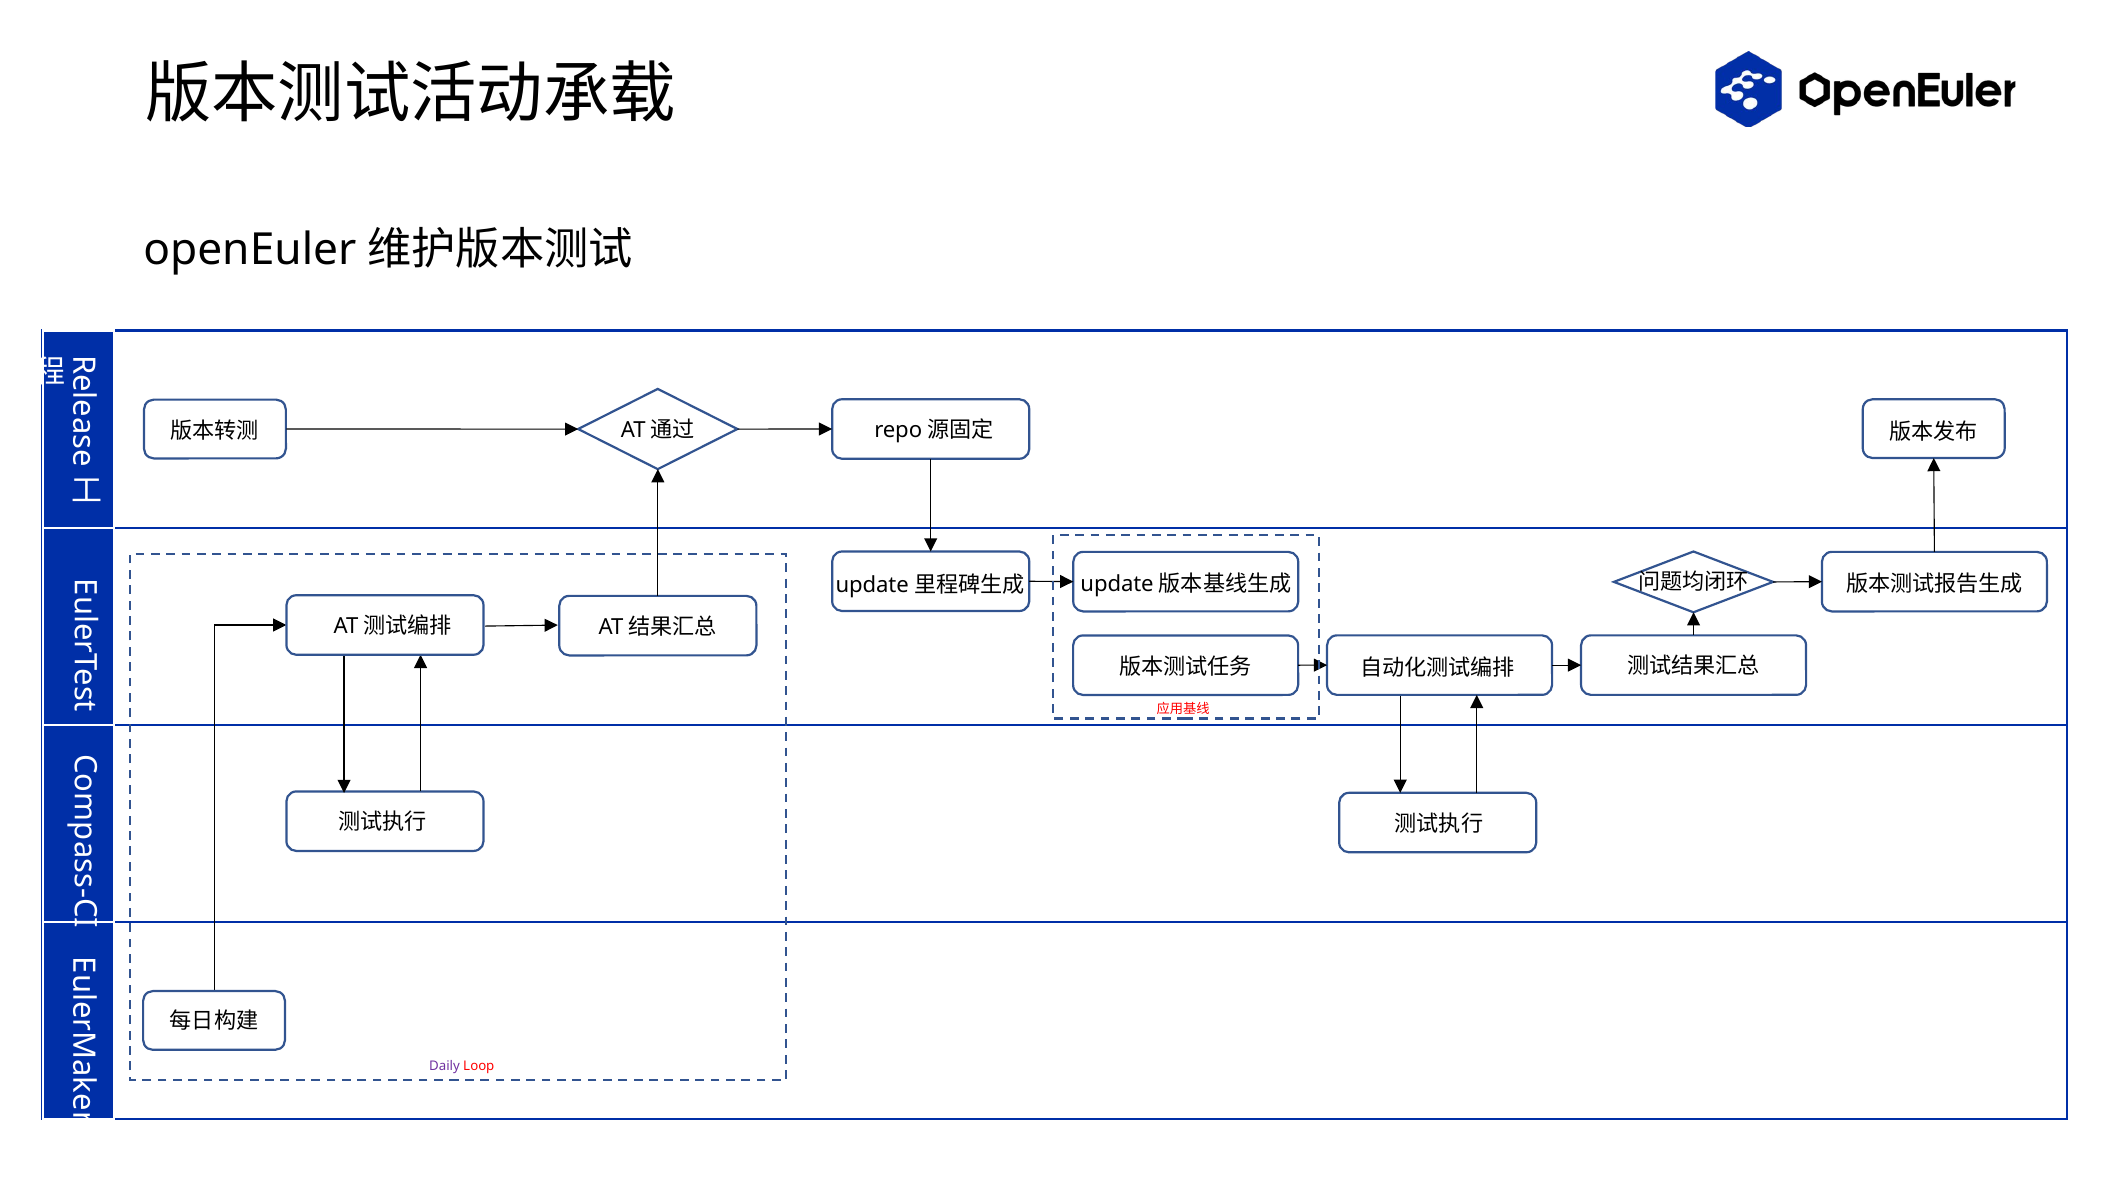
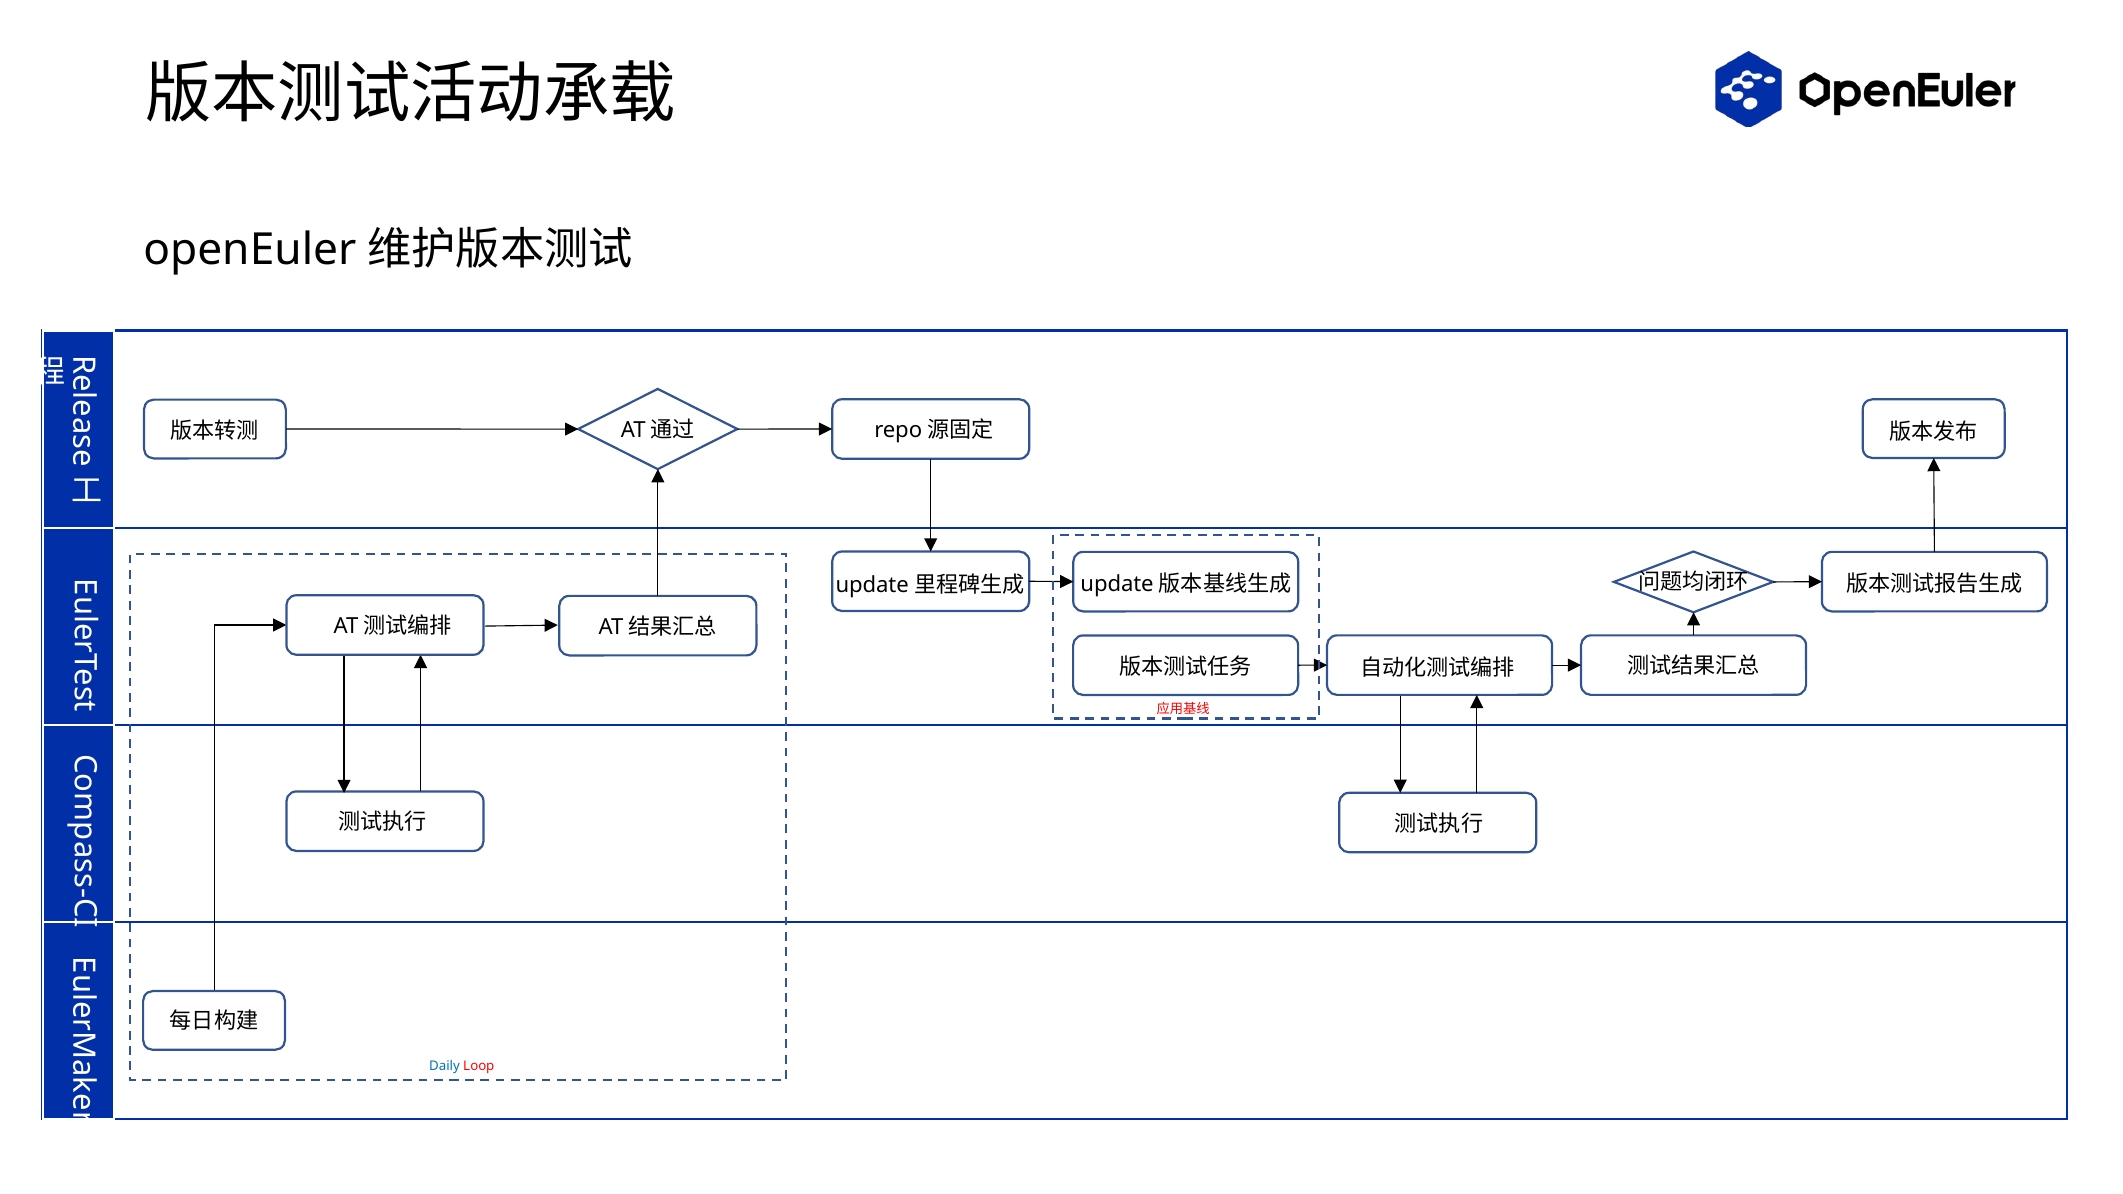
Daily colour: purple -> blue (444, 1067)
